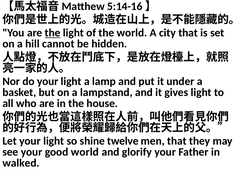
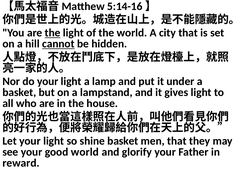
cannot underline: none -> present (58, 44)
shine twelve: twelve -> basket (123, 141)
walked: walked -> reward (21, 163)
